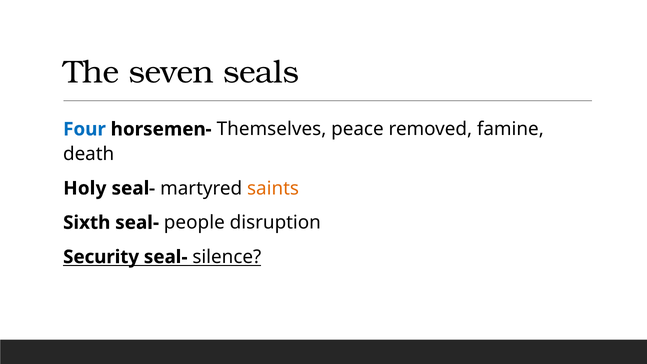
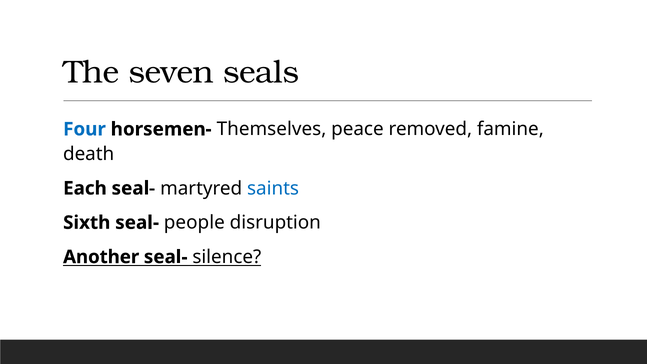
Holy: Holy -> Each (85, 188)
saints colour: orange -> blue (273, 188)
Security: Security -> Another (101, 257)
